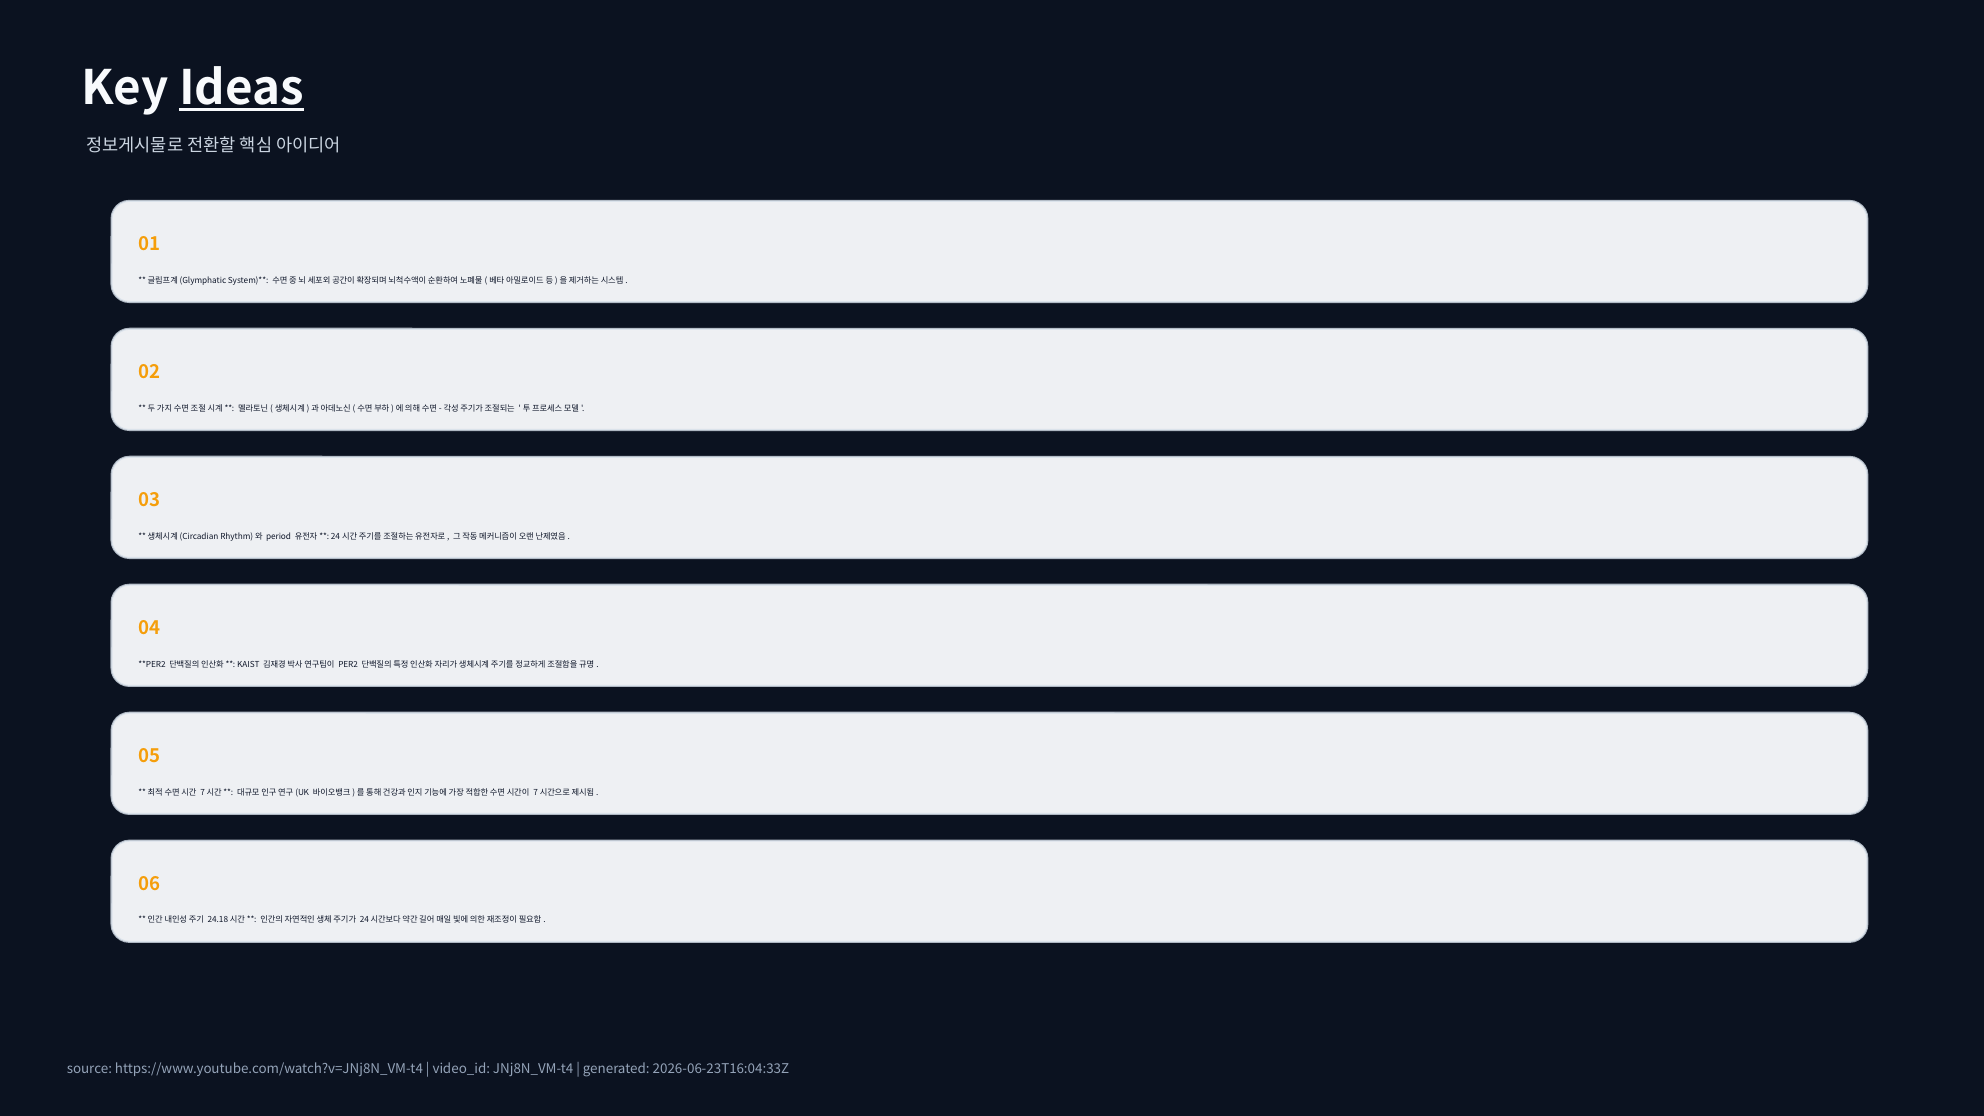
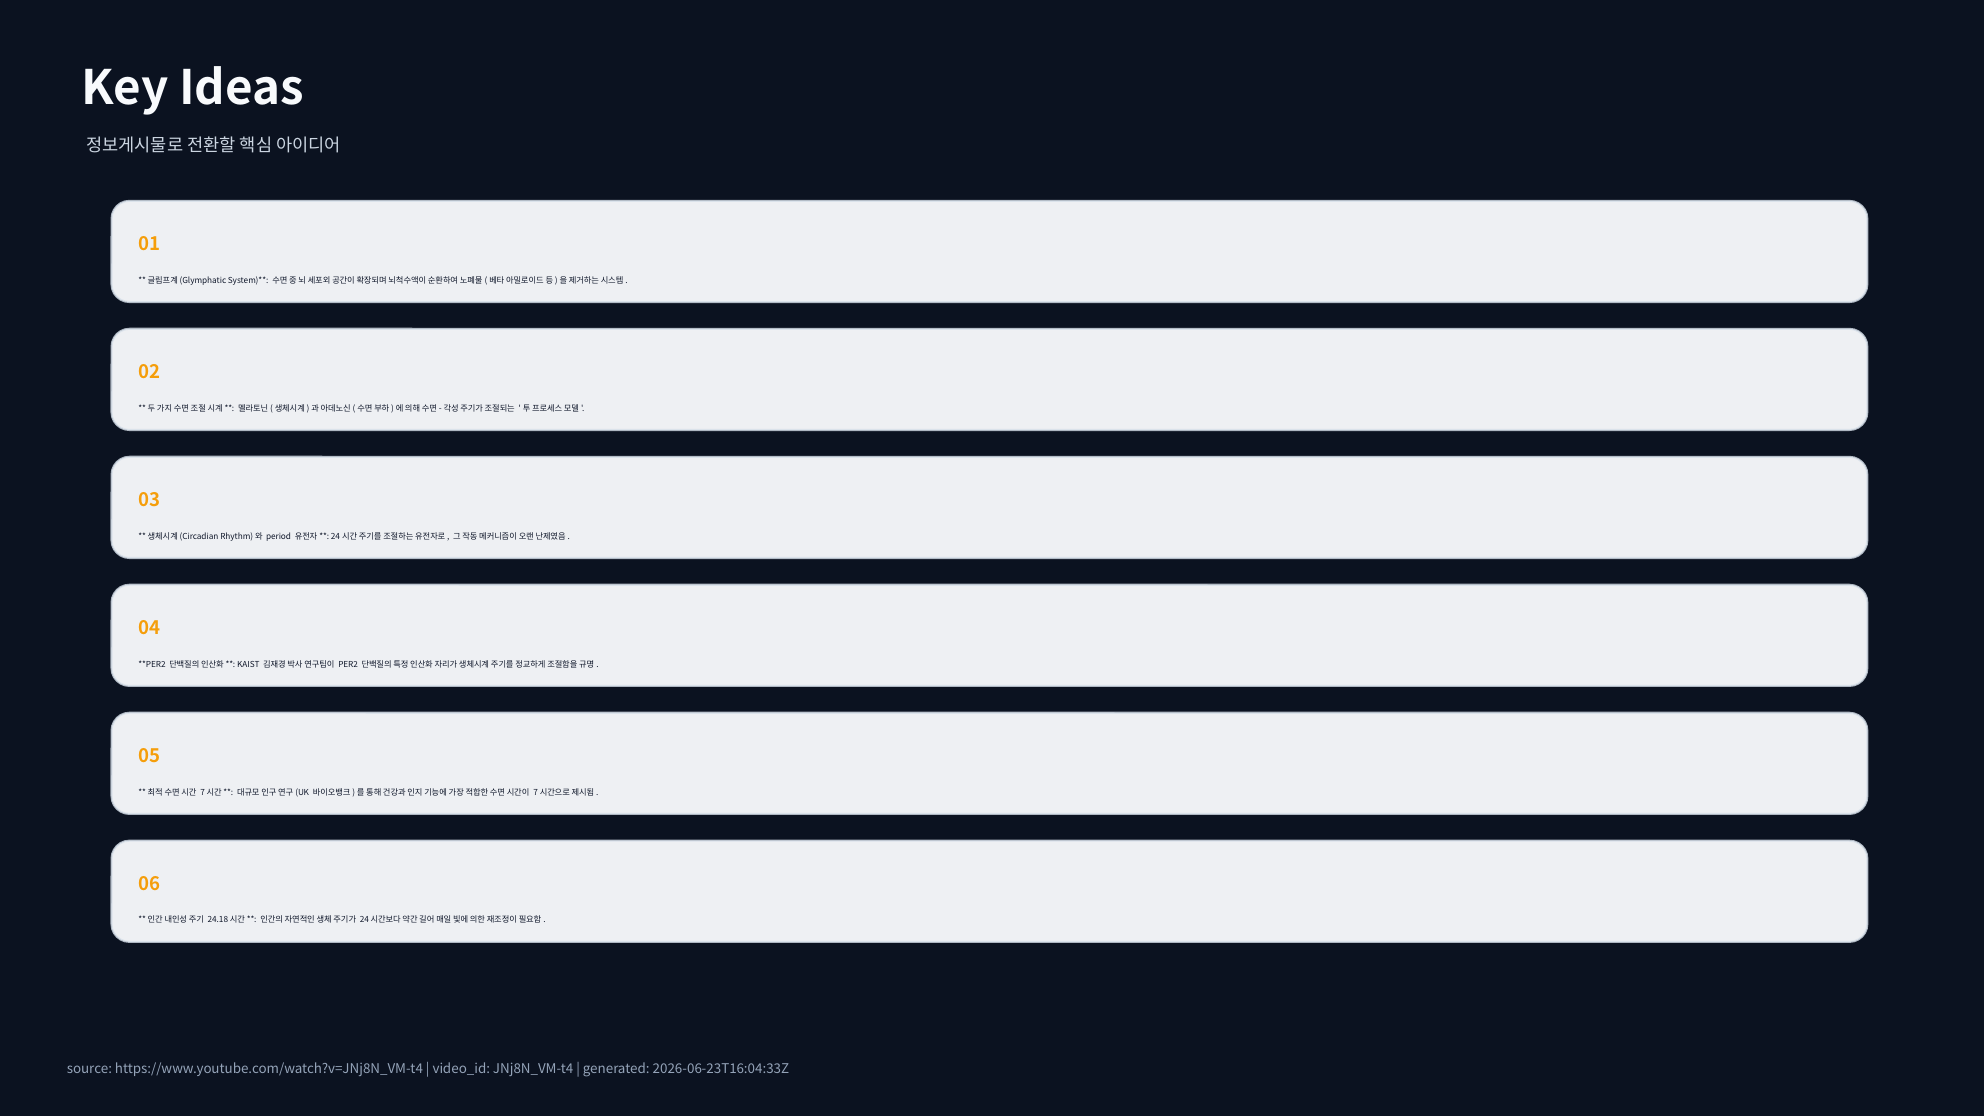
Ideas underline: present -> none (242, 89)
